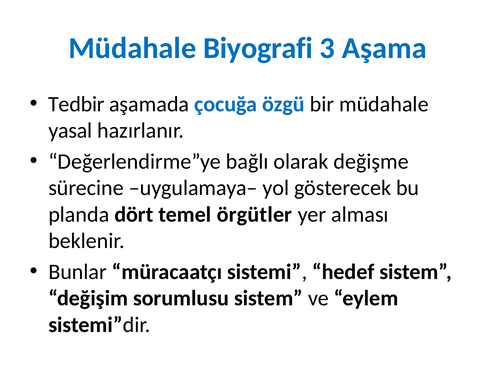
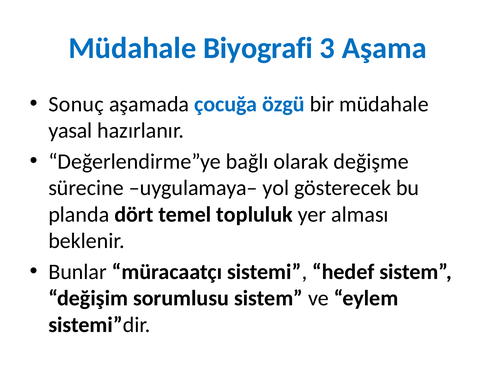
Tedbir: Tedbir -> Sonuç (76, 104)
örgütler: örgütler -> topluluk (255, 214)
